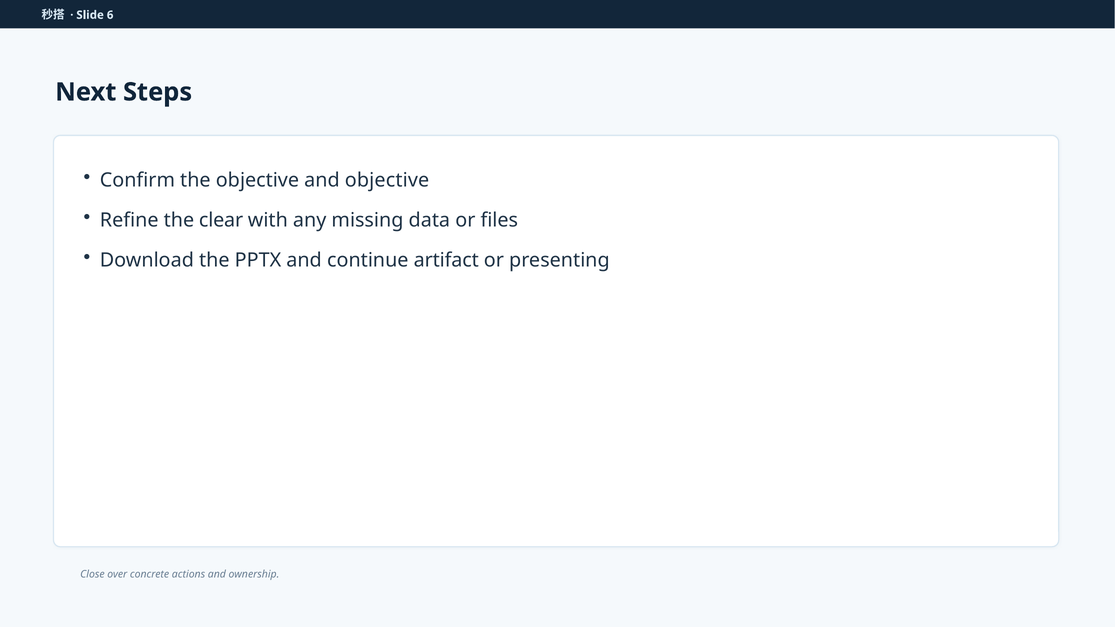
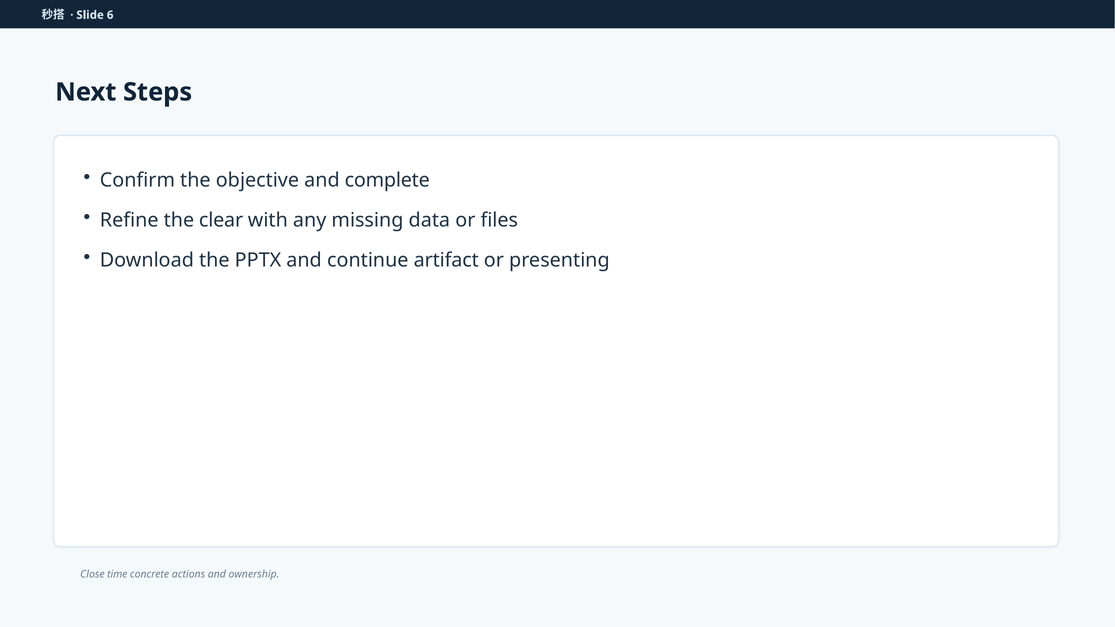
and objective: objective -> complete (387, 180)
over: over -> time (117, 574)
